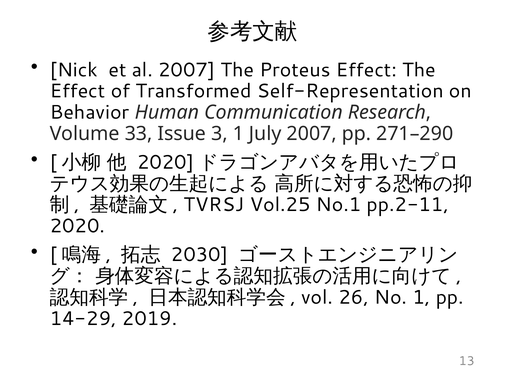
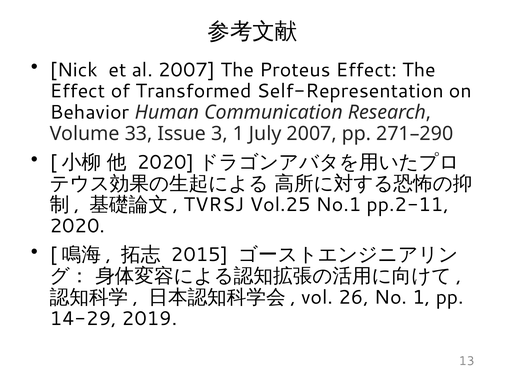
2030: 2030 -> 2015 (199, 255)
